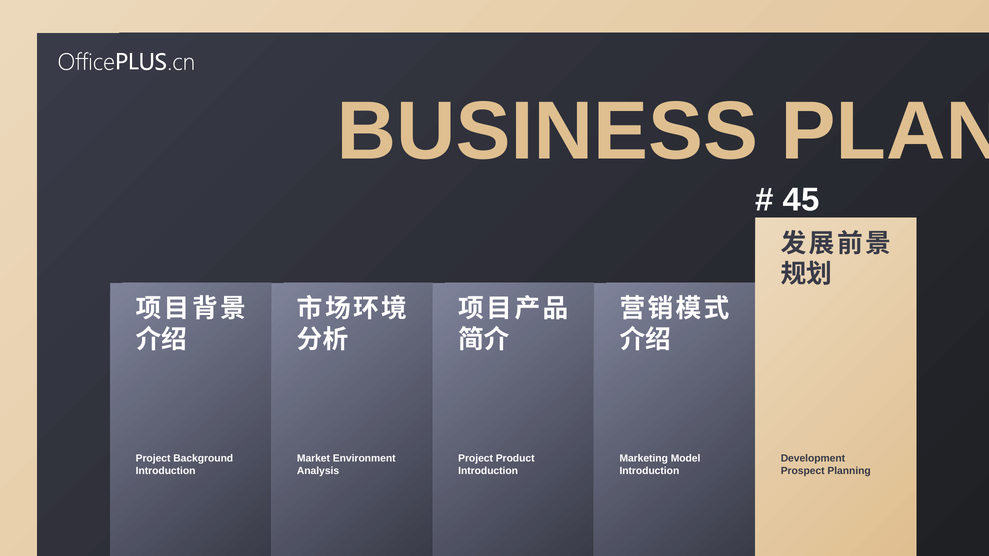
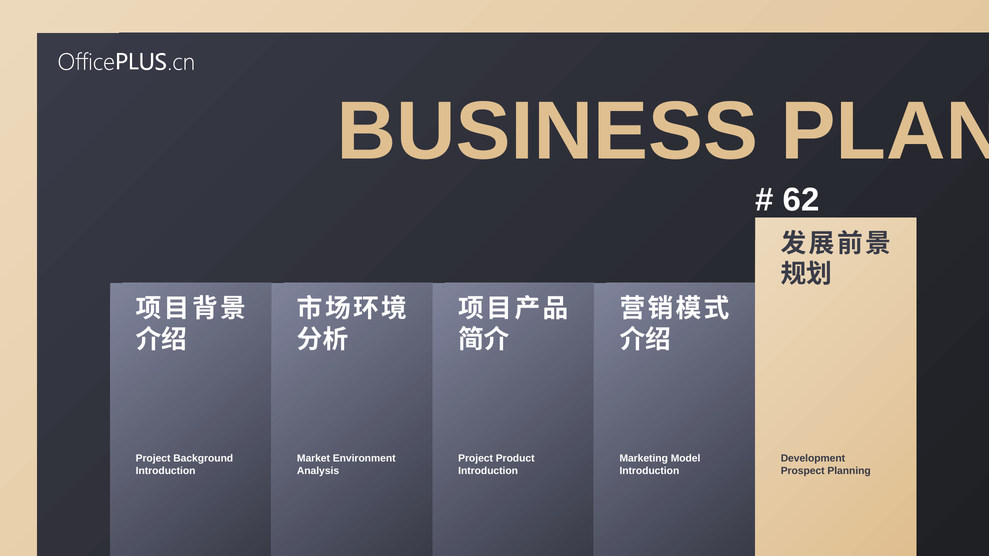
45: 45 -> 62 (801, 200)
